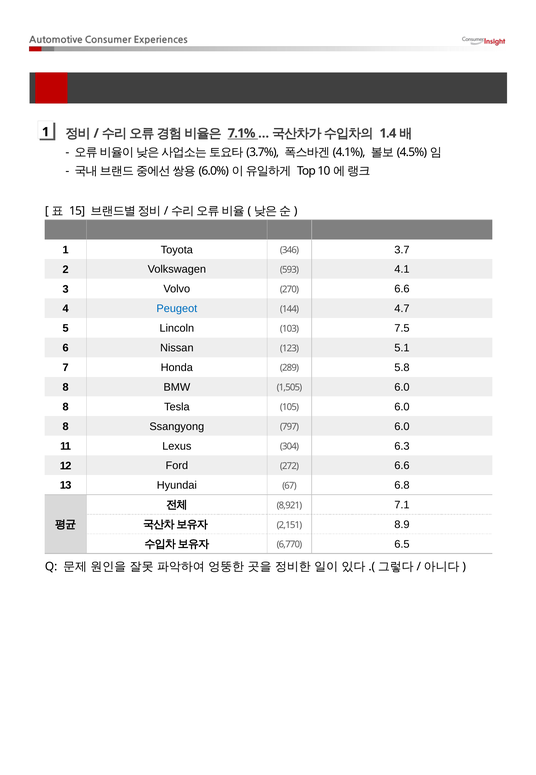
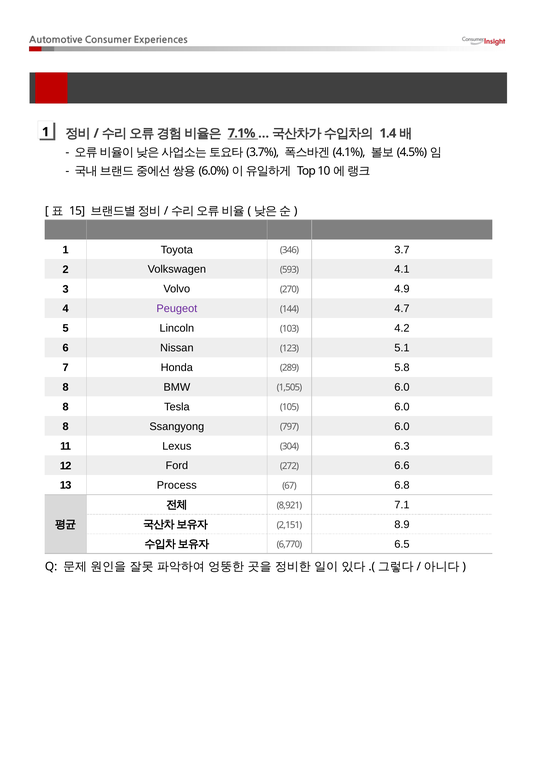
270 6.6: 6.6 -> 4.9 (402, 289)
Peugeot colour: blue -> purple (177, 308)
7.5: 7.5 -> 4.2 (402, 328)
Hyundai: Hyundai -> Process (177, 485)
